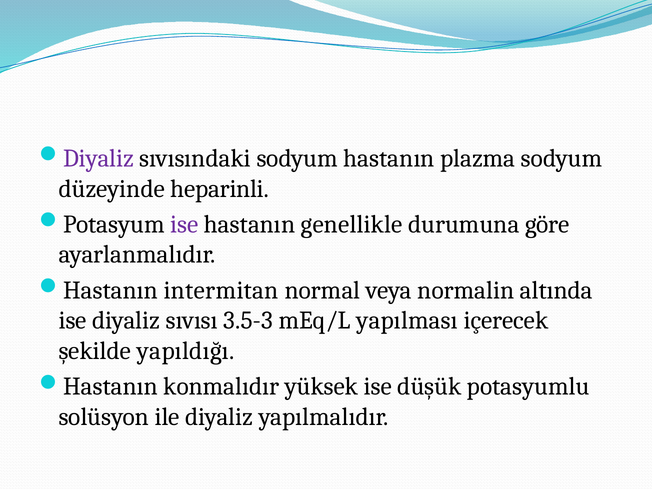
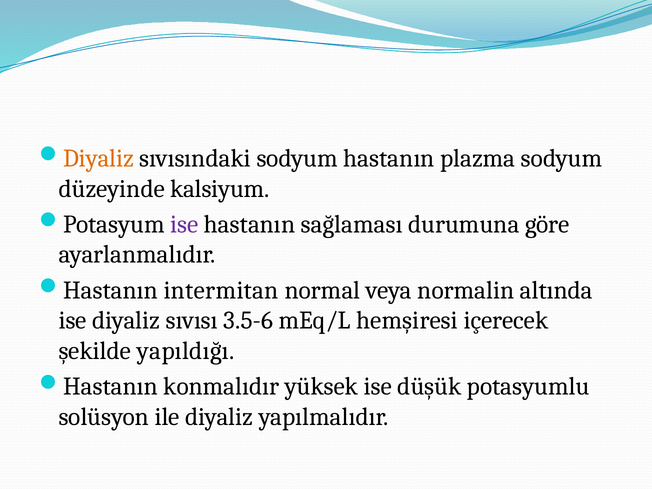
Diyaliz colour: purple -> orange (98, 158)
heparinli: heparinli -> kalsiyum (220, 189)
genellikle: genellikle -> sağlaması (352, 224)
3.5-3: 3.5-3 -> 3.5-6 (248, 321)
yapılması: yapılması -> hemşiresi (407, 321)
